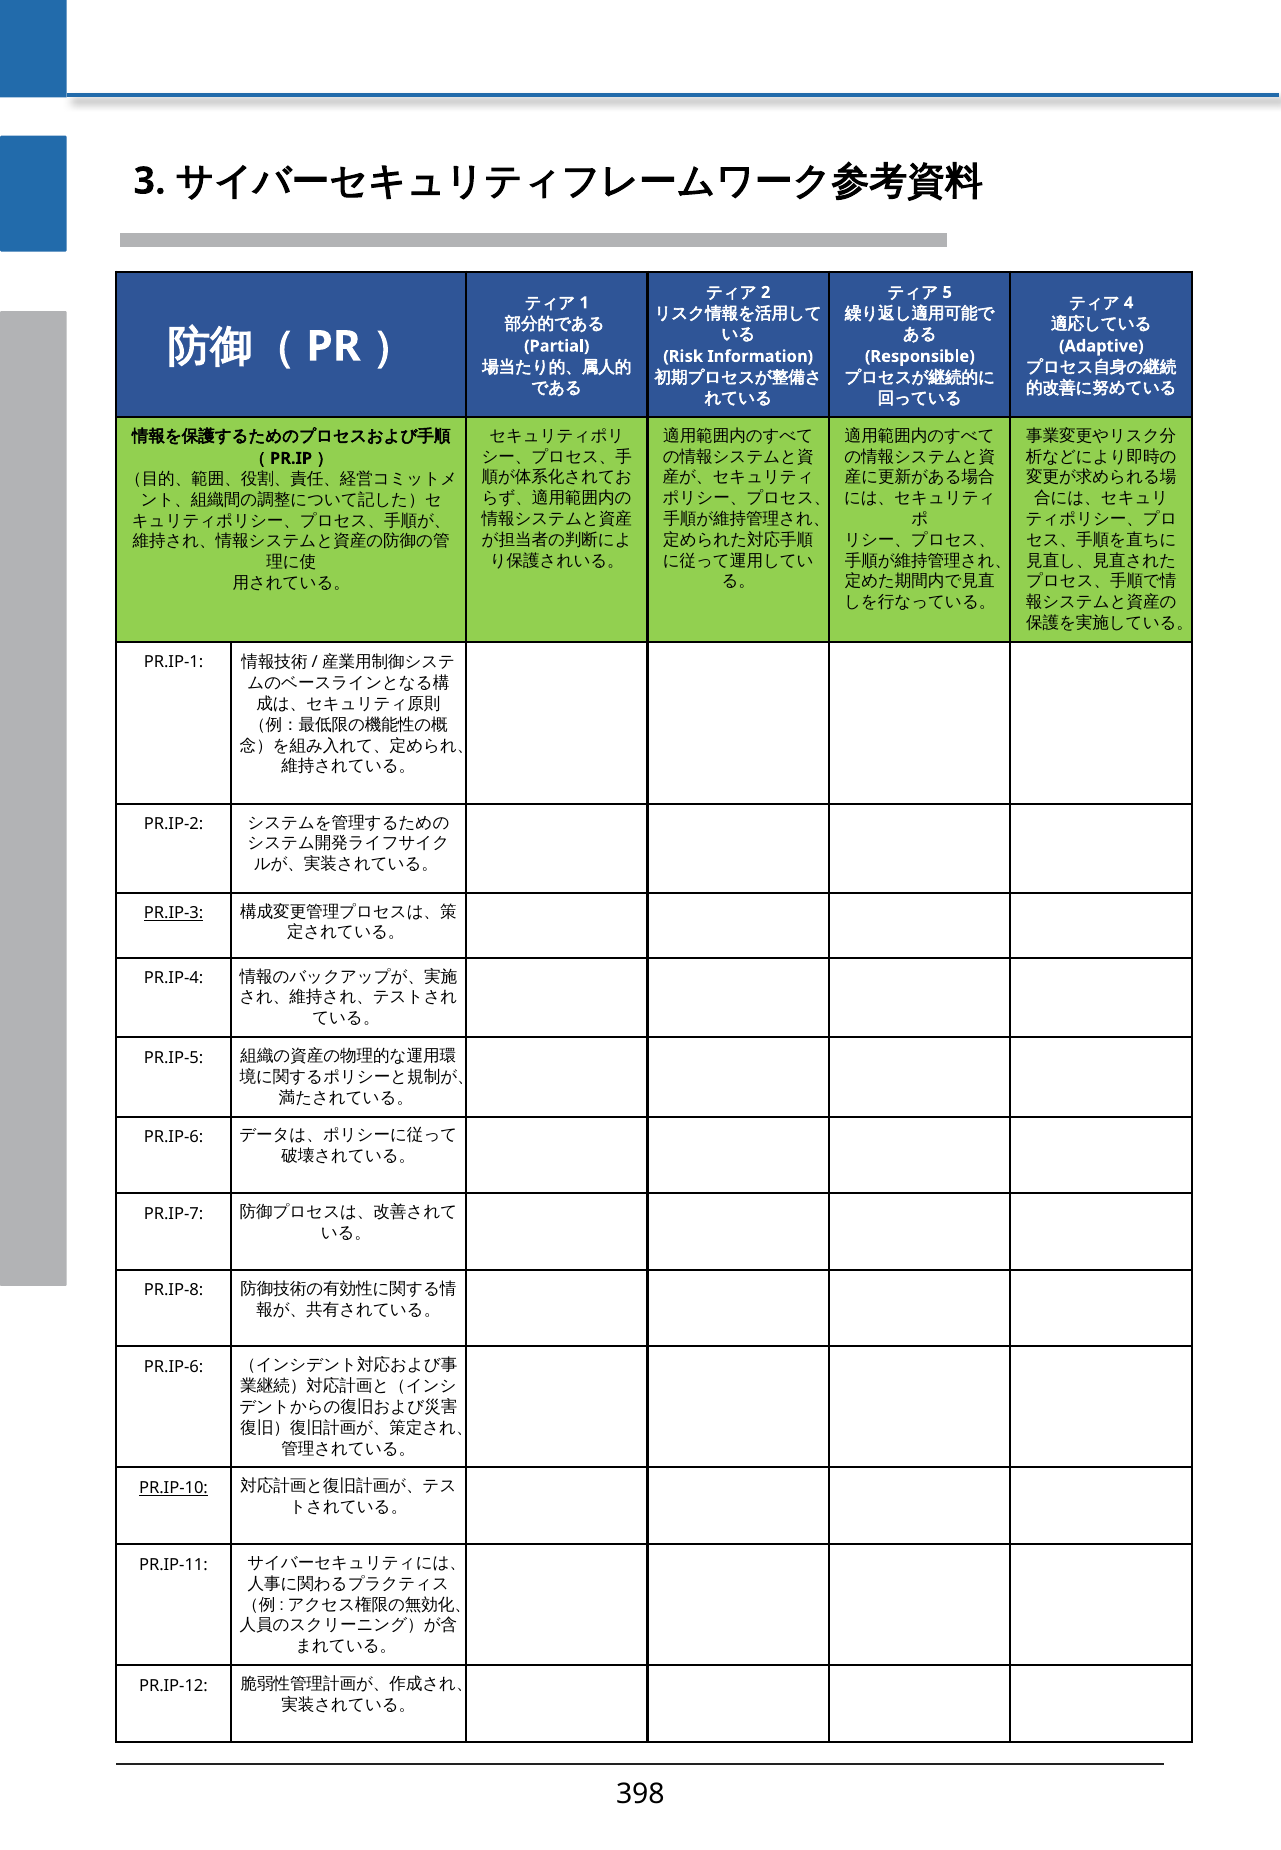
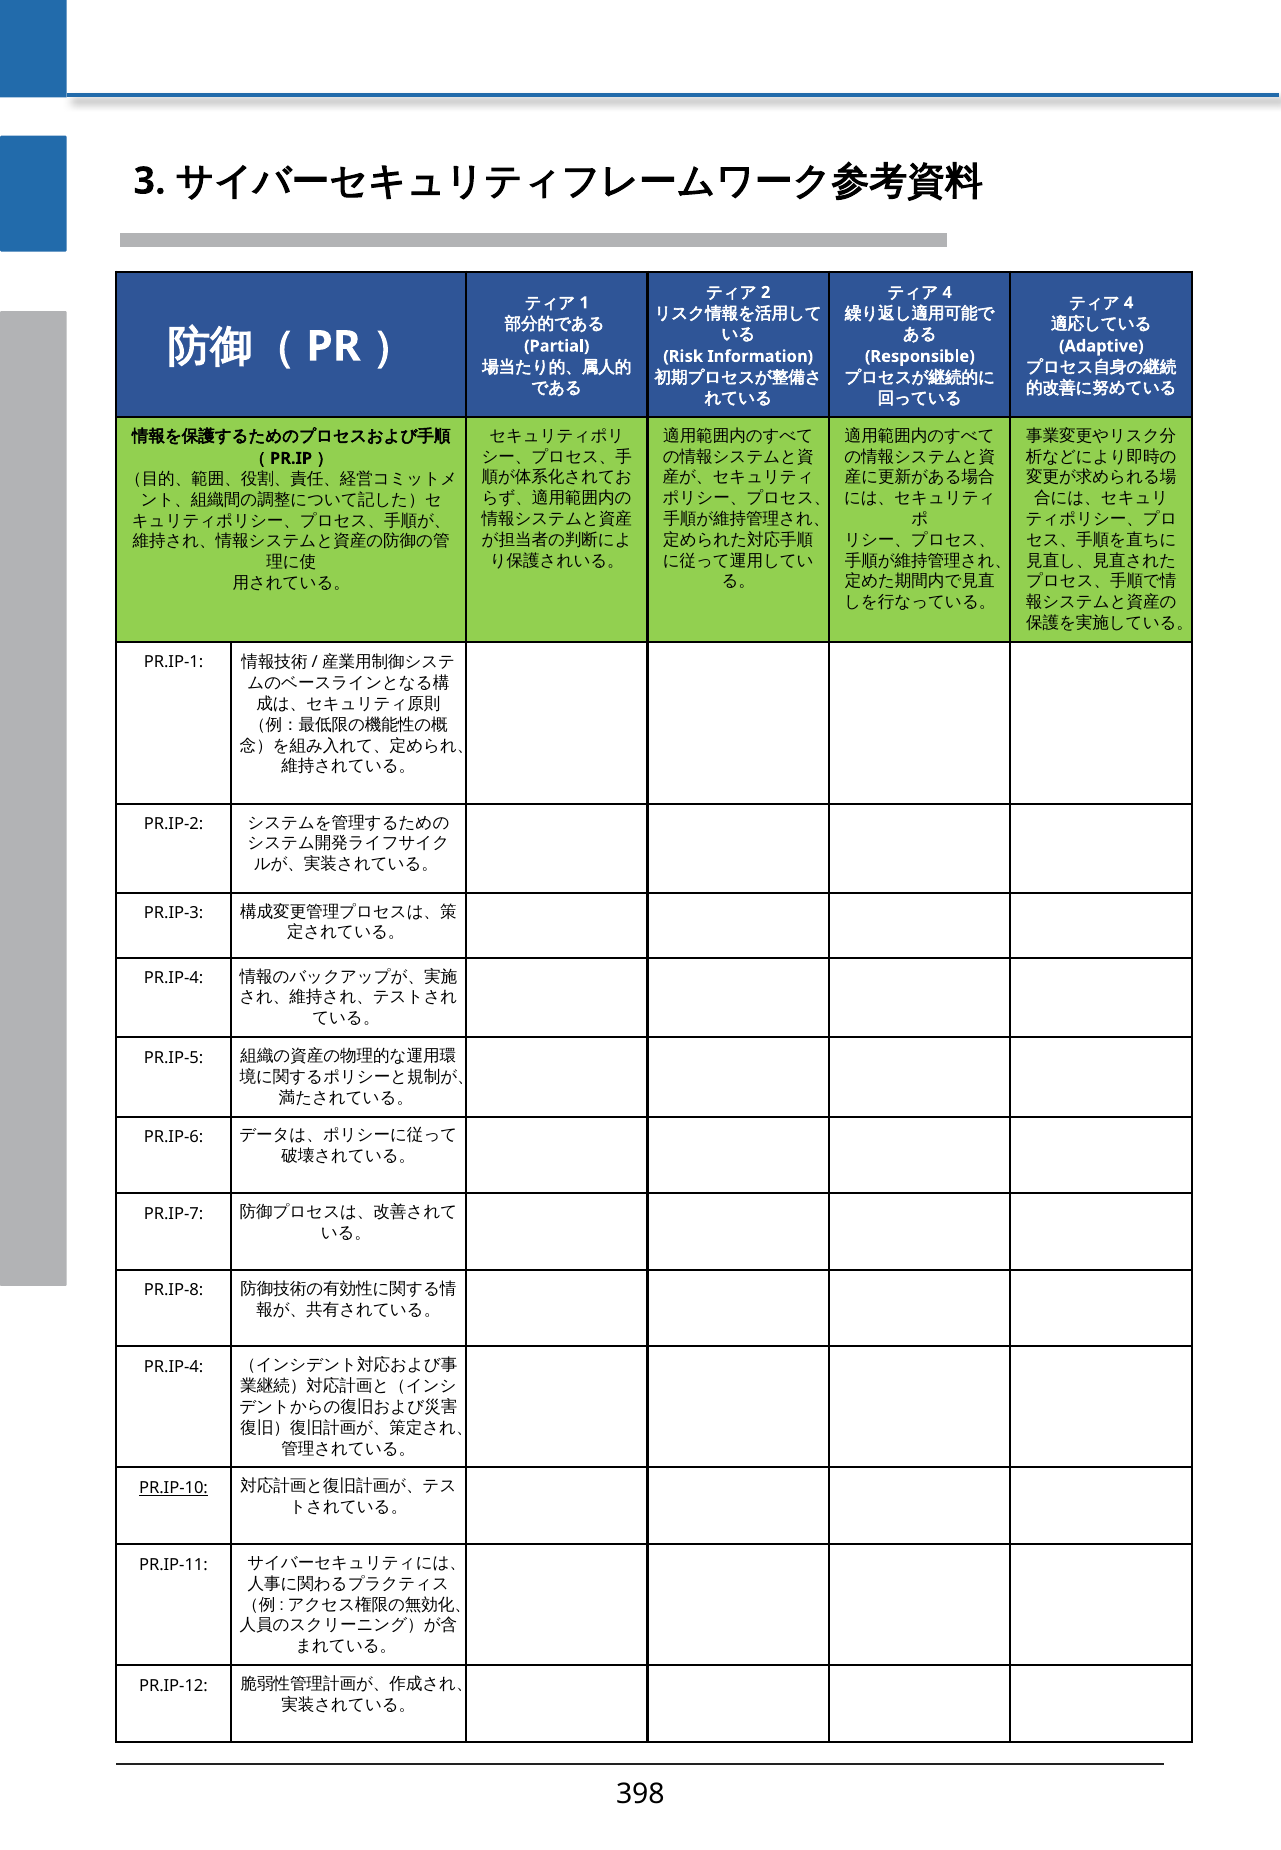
5: 5 -> 4 (947, 292)
PR.IP-3 underline: present -> none (174, 913)
PR.IP-6: PR.IP-6 -> PR.IP-4 (174, 1367)
